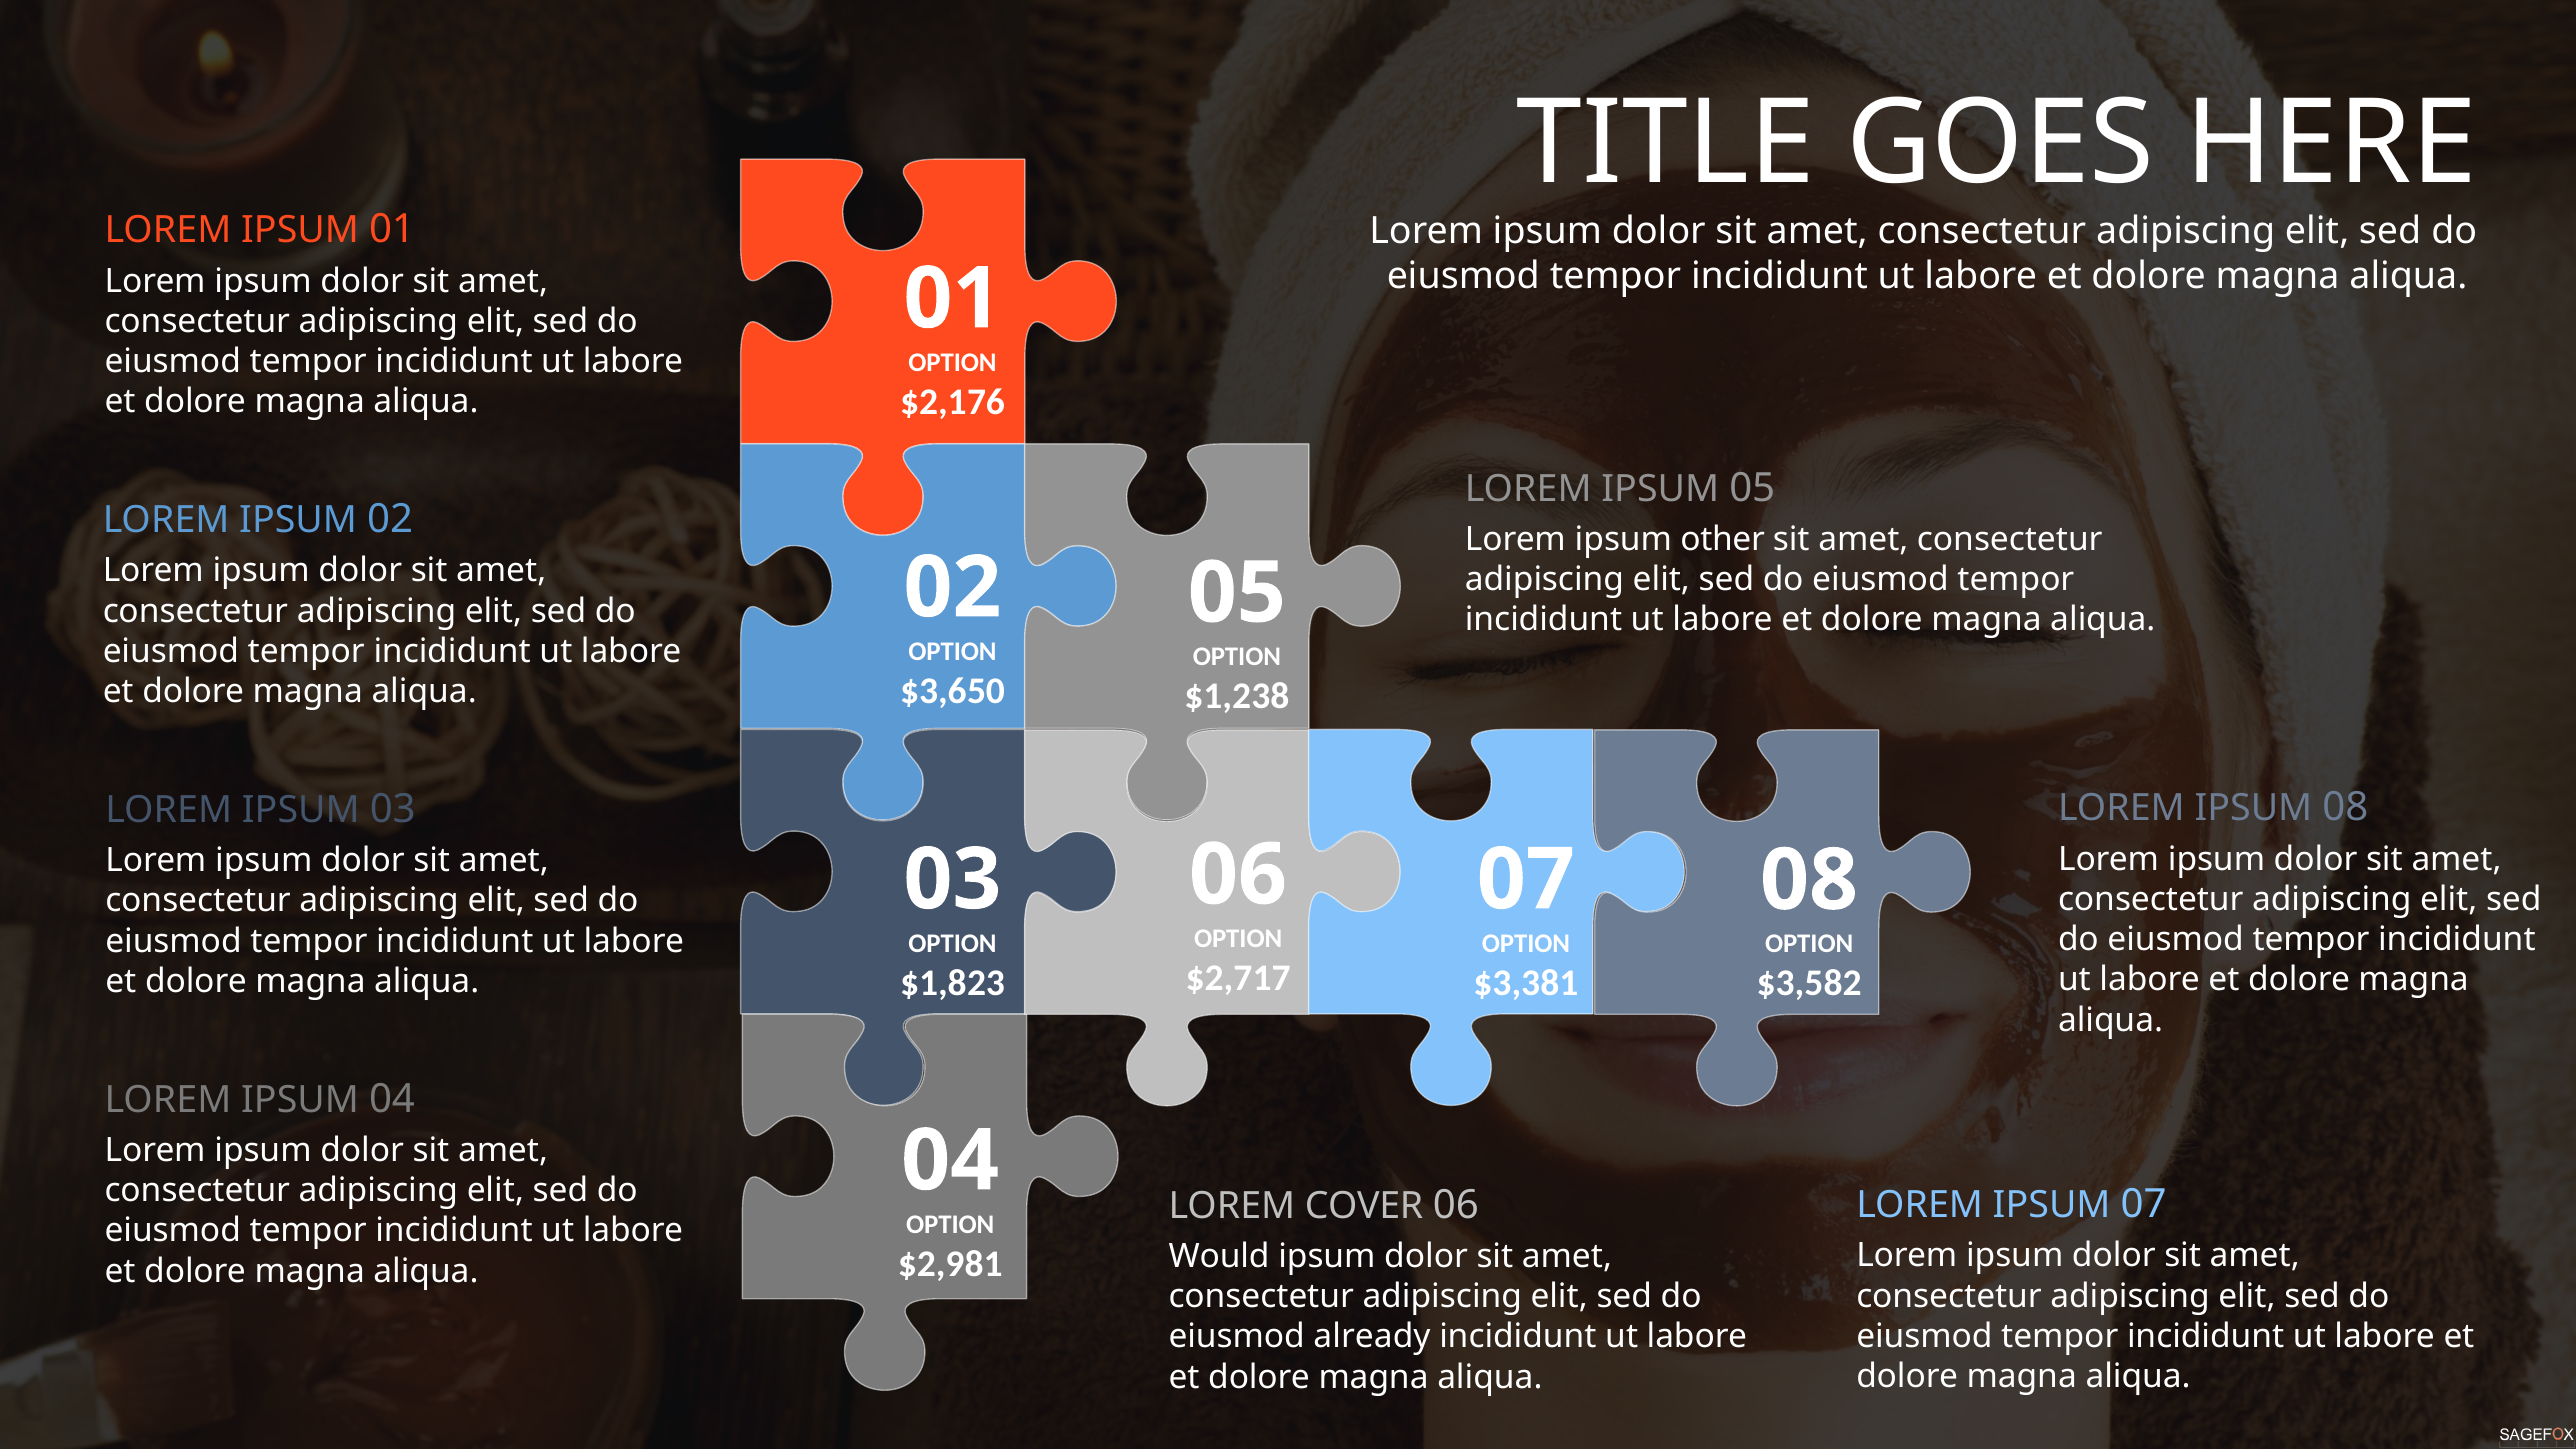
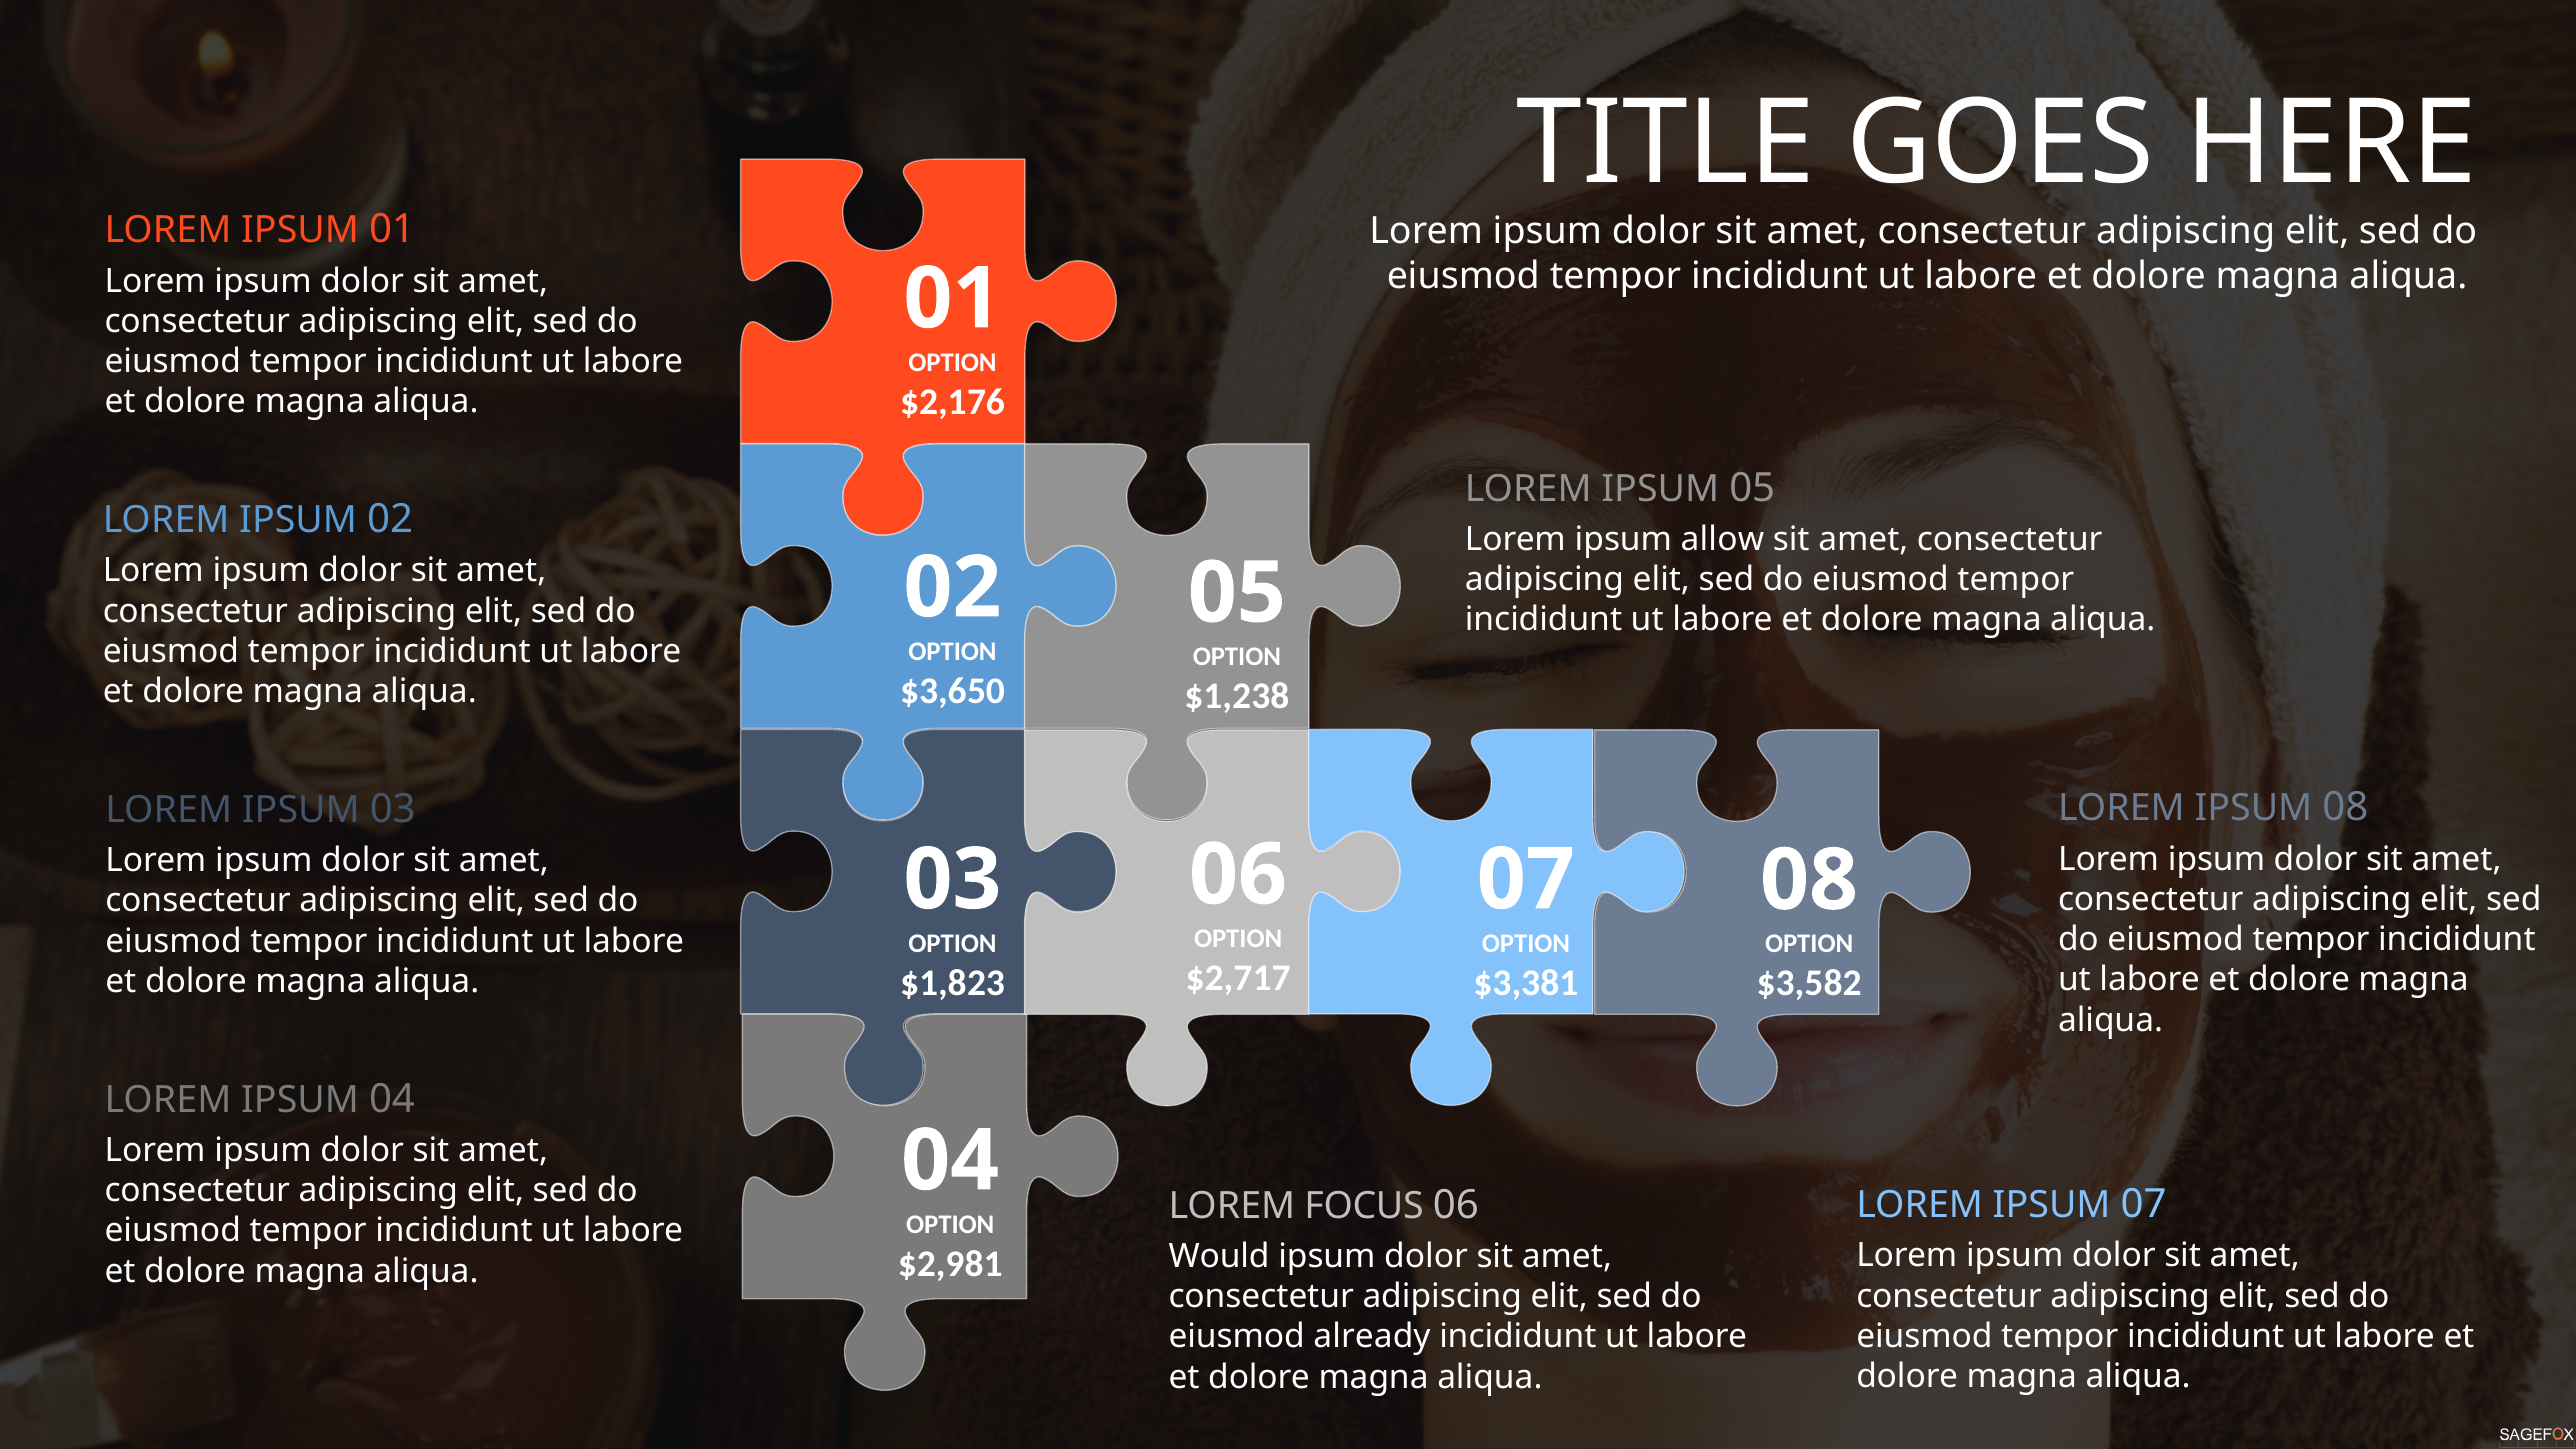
other: other -> allow (1722, 539)
COVER: COVER -> FOCUS (1364, 1206)
